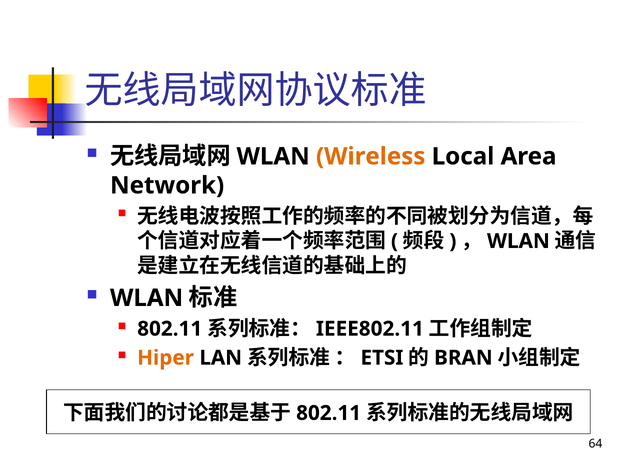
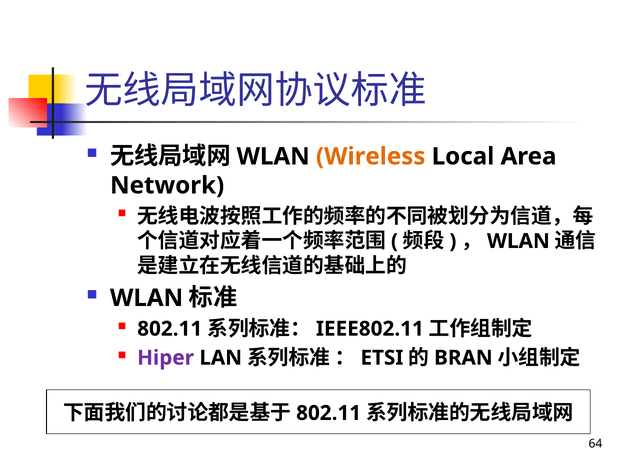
Hiper colour: orange -> purple (166, 358)
